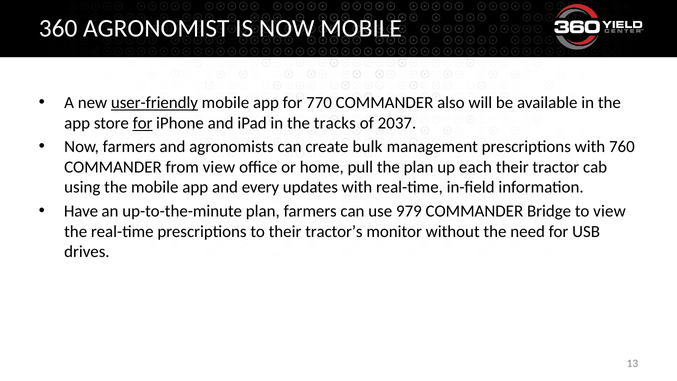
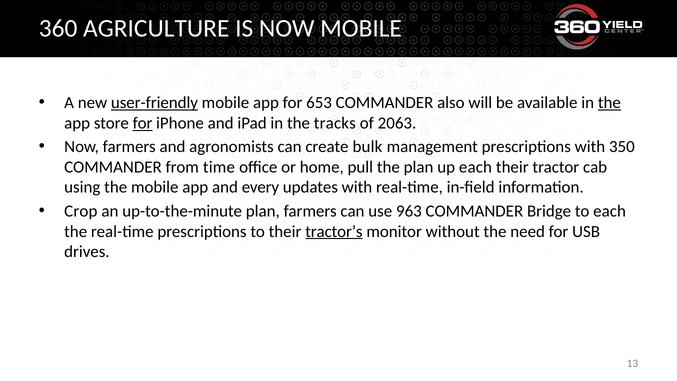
AGRONOMIST: AGRONOMIST -> AGRICULTURE (156, 29)
770: 770 -> 653 (319, 103)
the underline: none -> present (609, 103)
2037: 2037 -> 2063 (397, 123)
760: 760 -> 350 (622, 147)
from view: view -> time (219, 167)
Have: Have -> Crop (81, 211)
979: 979 -> 963 (409, 211)
to view: view -> each (610, 211)
tractor’s underline: none -> present (334, 231)
